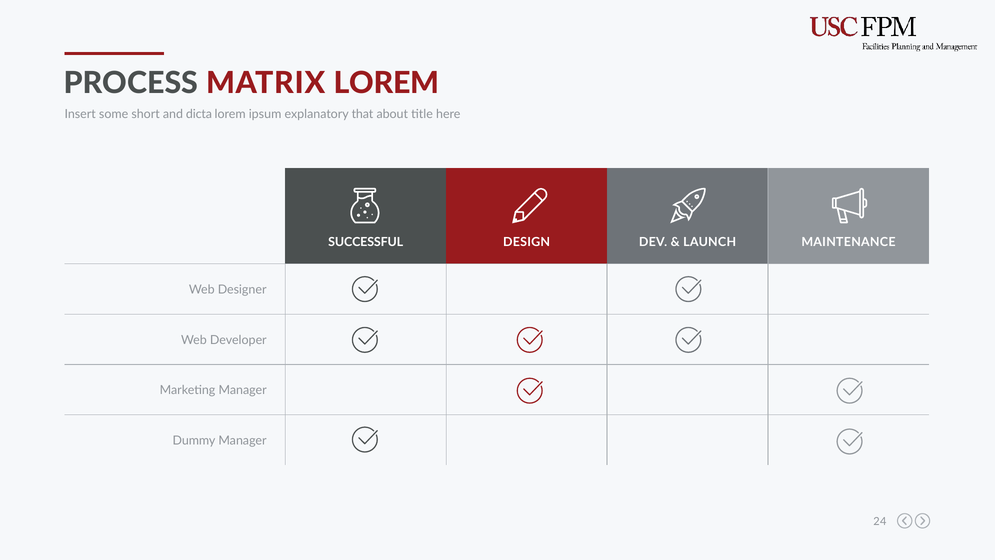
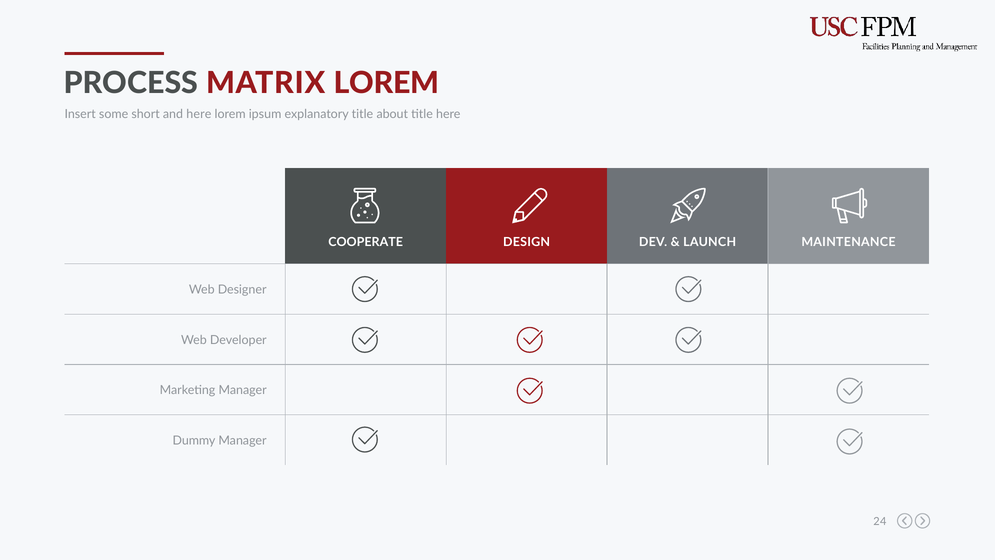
and dicta: dicta -> here (199, 114)
explanatory that: that -> title (362, 114)
SUCCESSFUL: SUCCESSFUL -> COOPERATE (366, 242)
